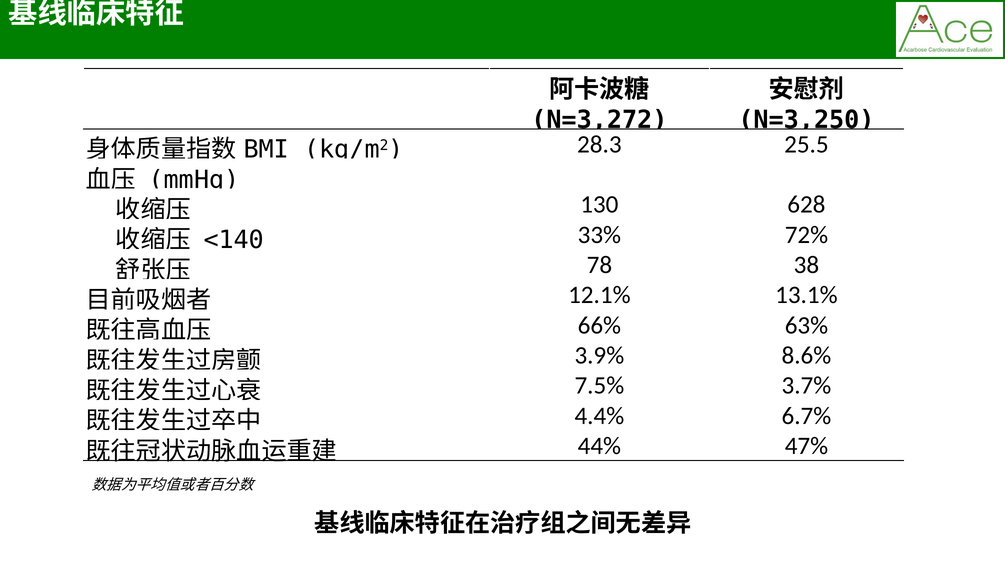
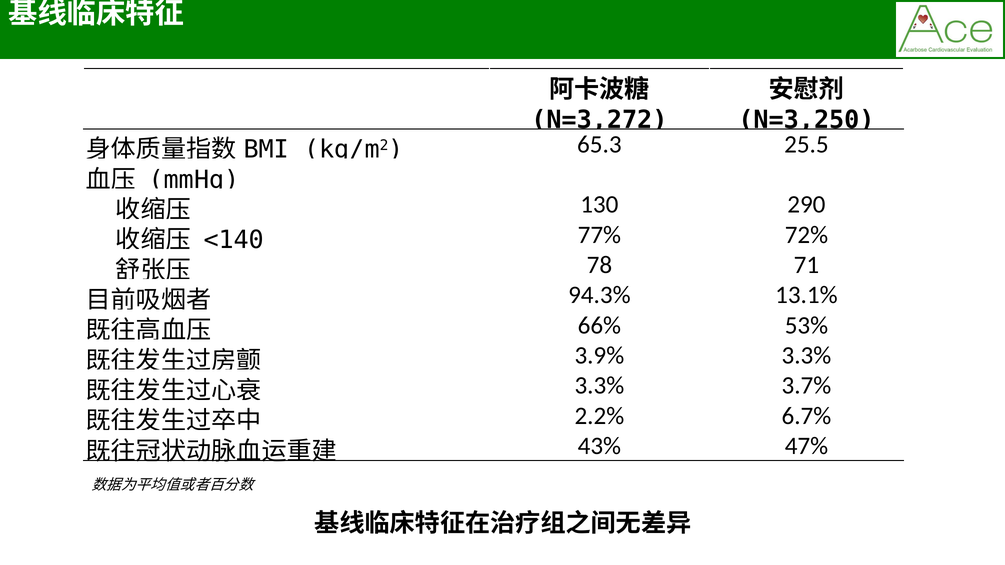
28.3: 28.3 -> 65.3 (599, 144)
628: 628 -> 290 (806, 205)
33%: 33% -> 77% (599, 235)
38: 38 -> 71 (806, 265)
12.1%: 12.1% -> 94.3% (599, 295)
63%: 63% -> 53% (806, 325)
3.9% 8.6%: 8.6% -> 3.3% (806, 356)
7.5%: 7.5% -> 3.3% (599, 386)
4.4%: 4.4% -> 2.2% (599, 416)
44%: 44% -> 43% (599, 446)
